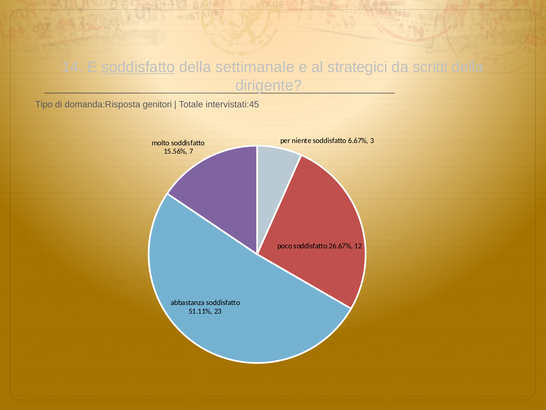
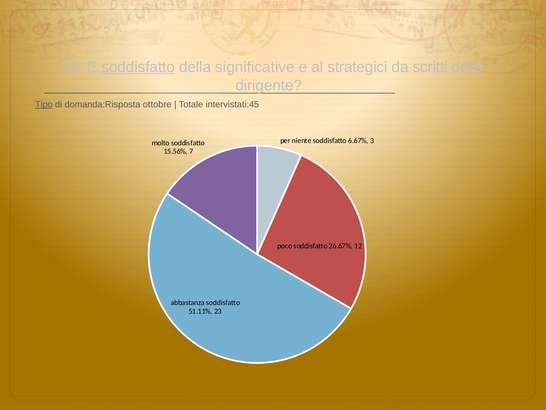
settimanale: settimanale -> significative (255, 67)
Tipo underline: none -> present (44, 104)
genitori: genitori -> ottobre (157, 104)
